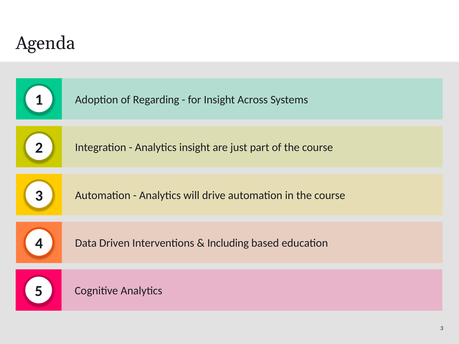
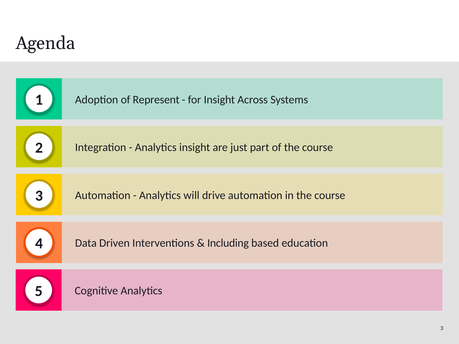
Regarding: Regarding -> Represent (156, 100)
